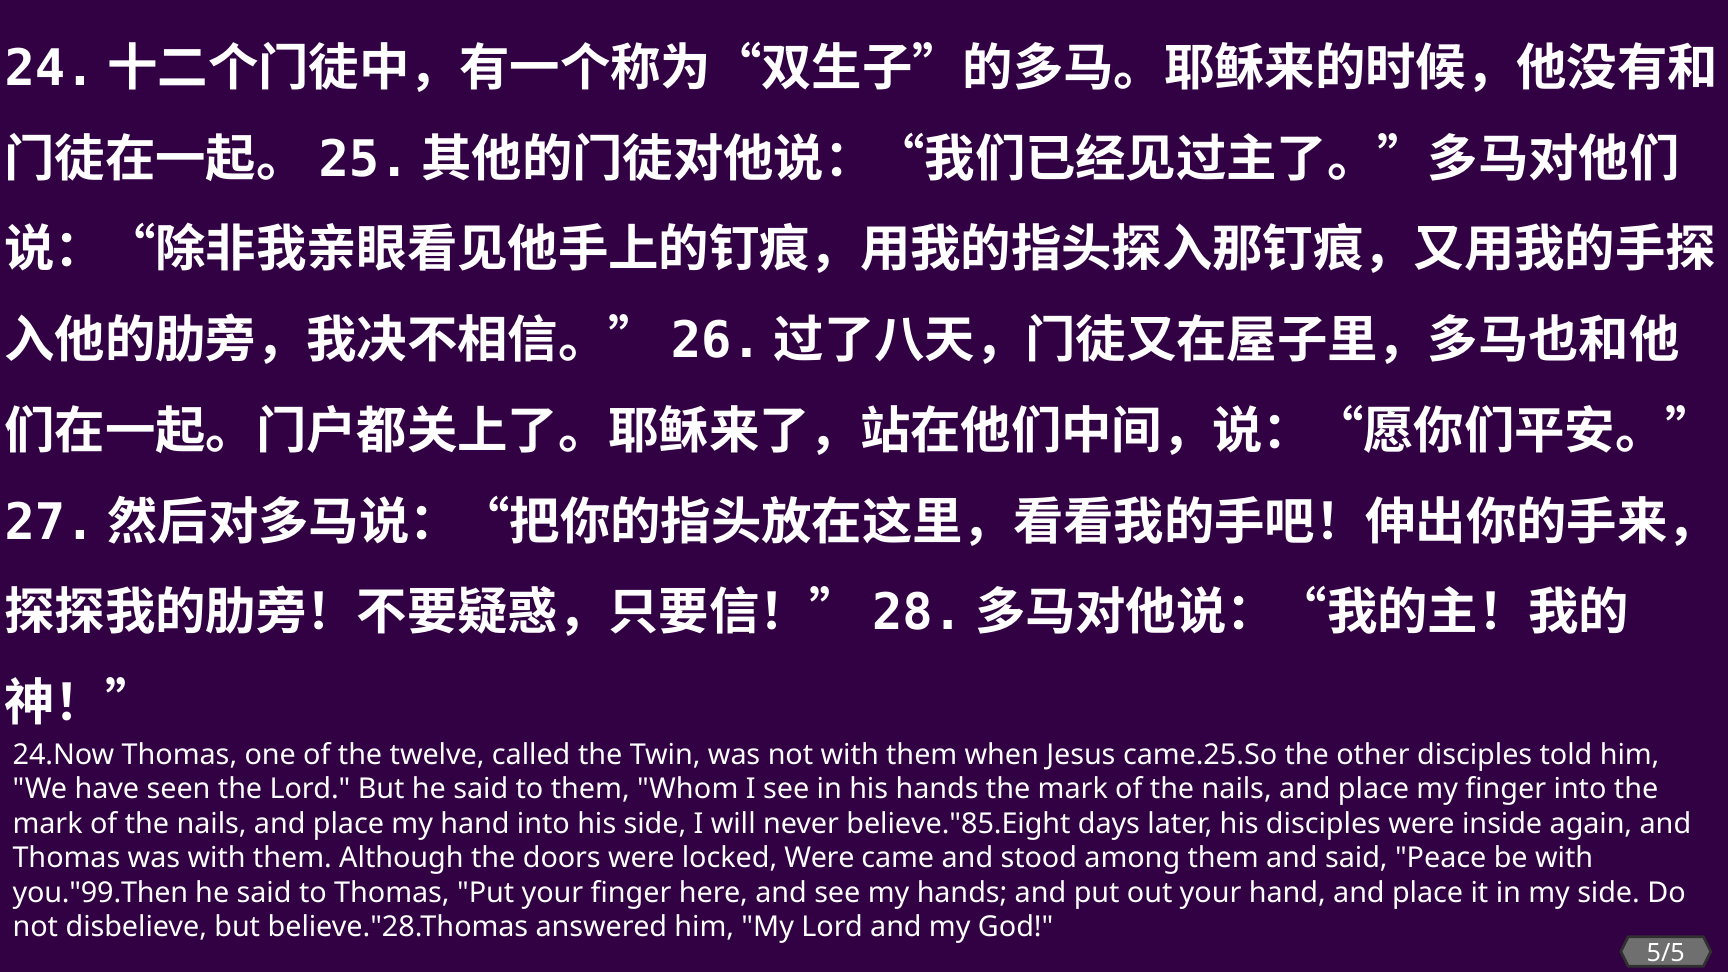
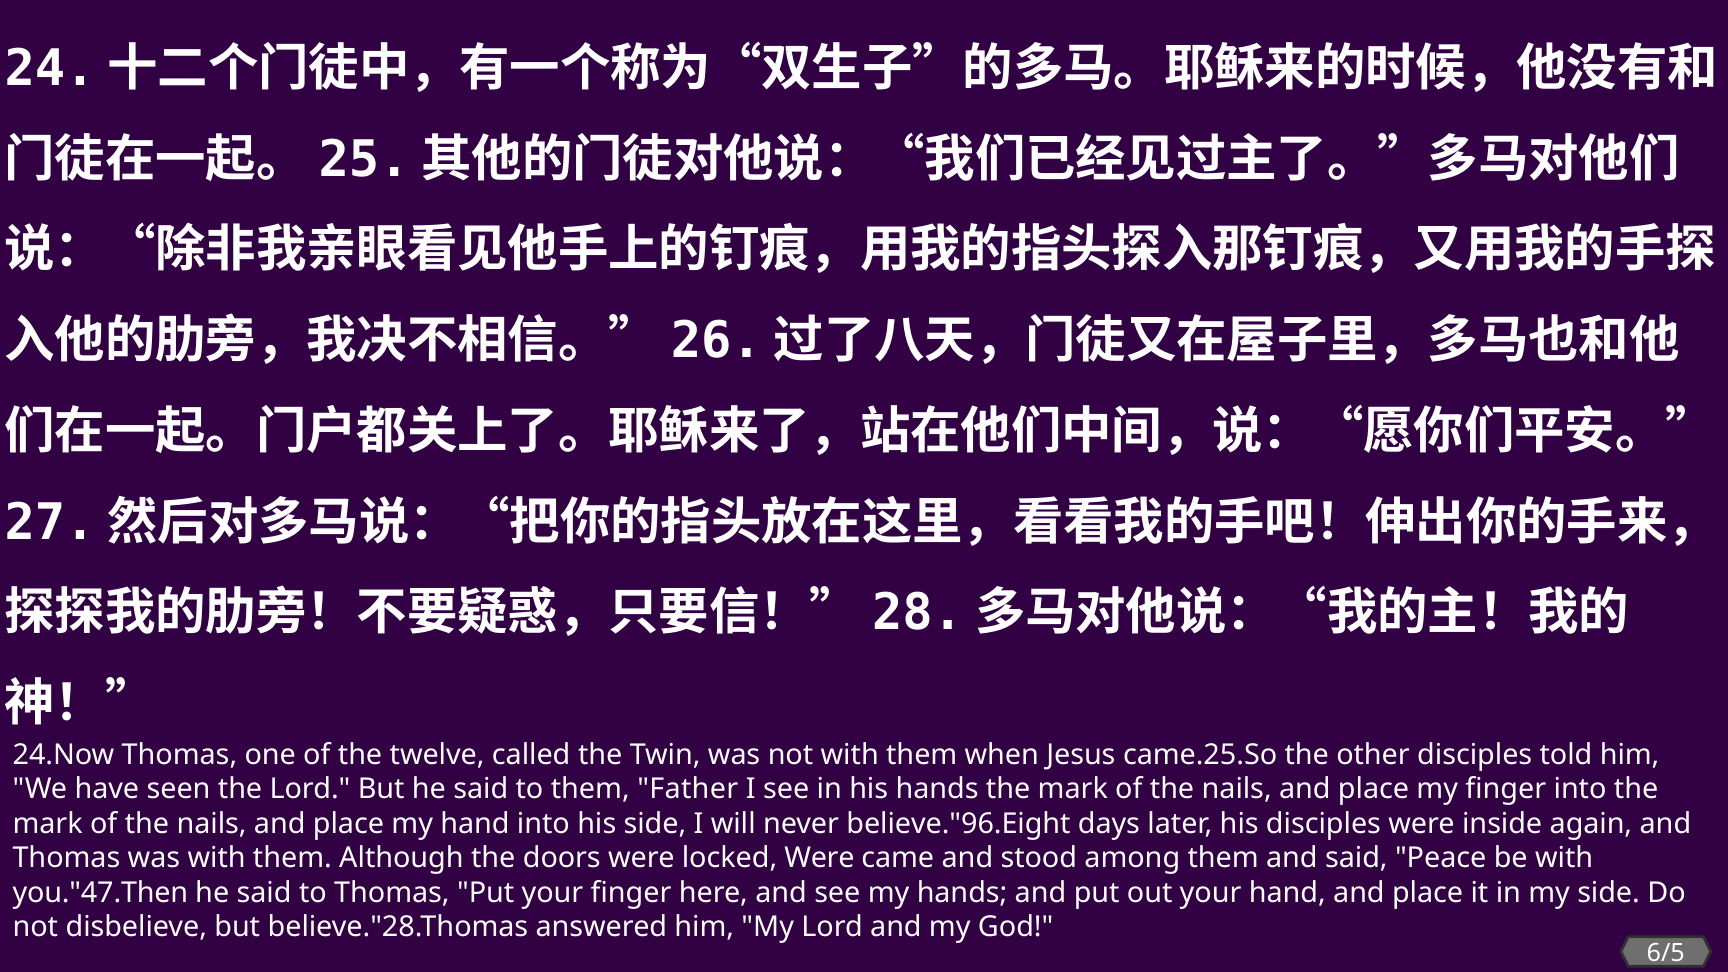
Whom: Whom -> Father (688, 789)
believe."85.Eight: believe."85.Eight -> believe."96.Eight (958, 824)
you."99.Then: you."99.Then -> you."47.Then (100, 893)
5/5: 5/5 -> 6/5 (1666, 953)
